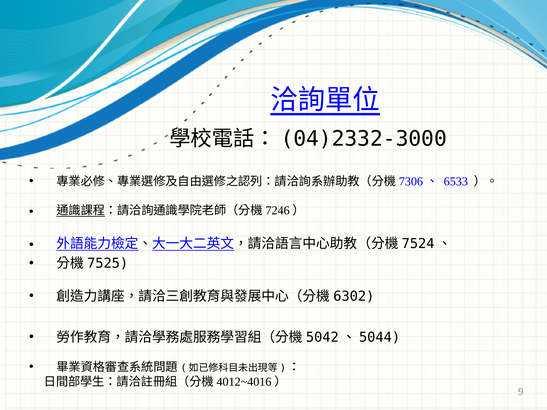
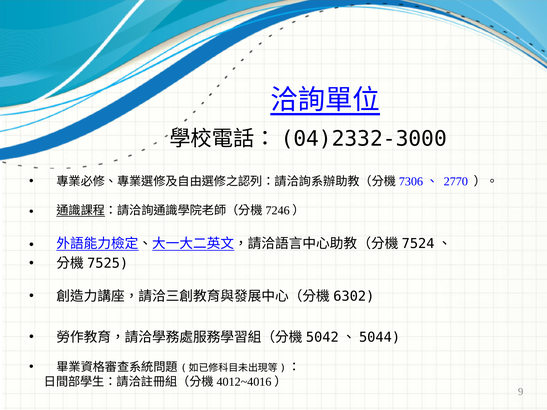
6533: 6533 -> 2770 (456, 182)
